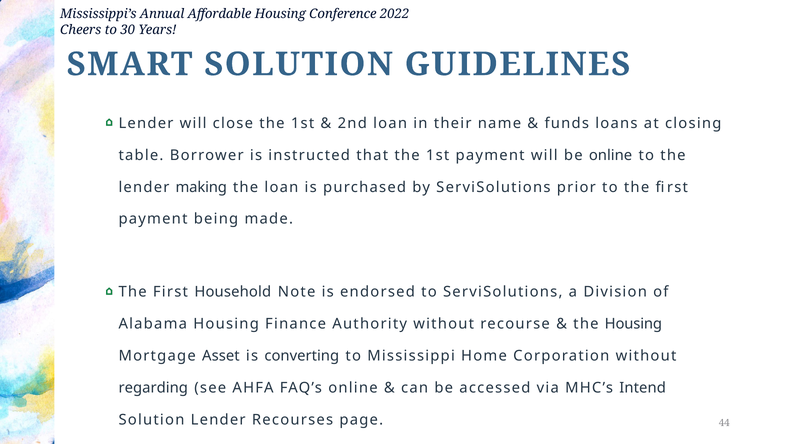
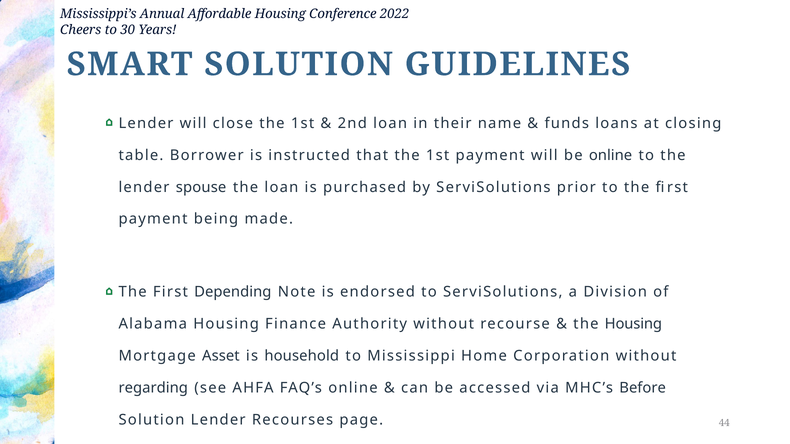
making: making -> spouse (201, 187)
Household: Household -> Depending (233, 292)
converting: converting -> household (302, 356)
Intend: Intend -> Before (643, 388)
